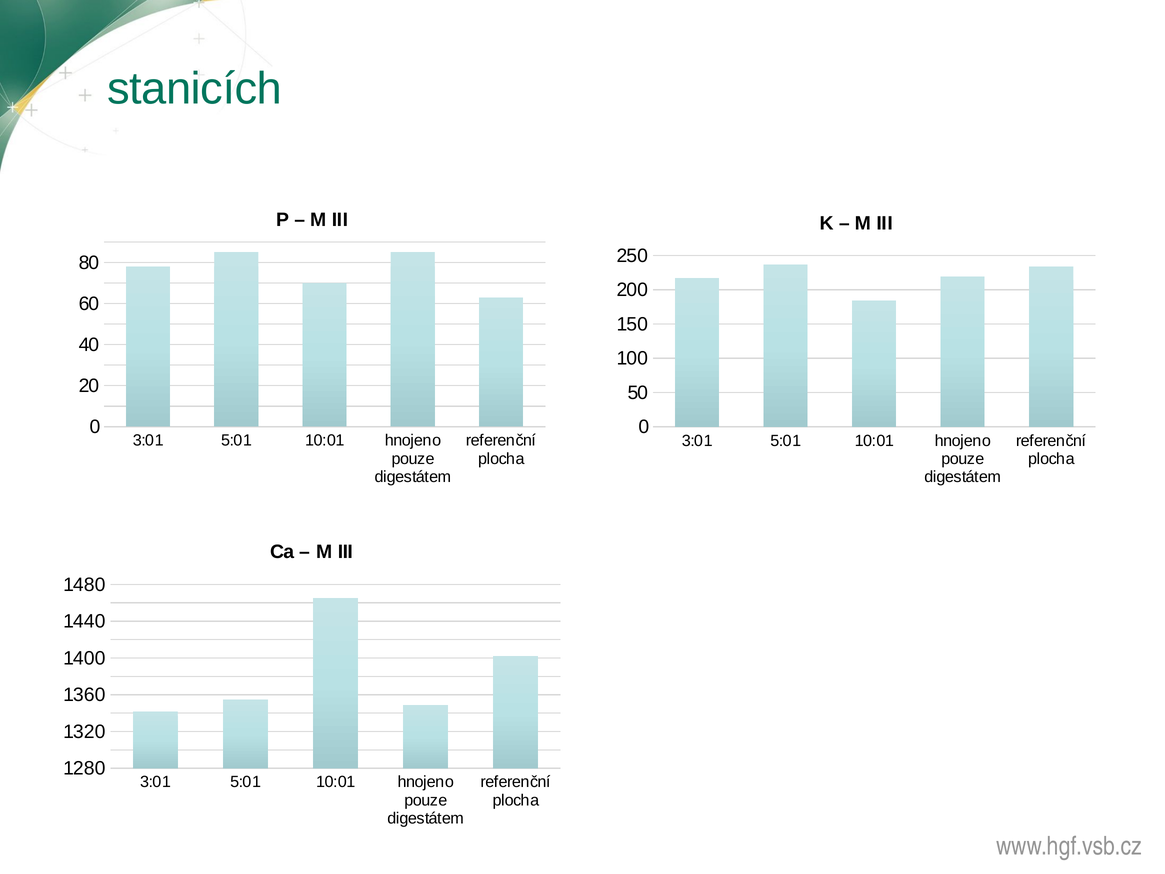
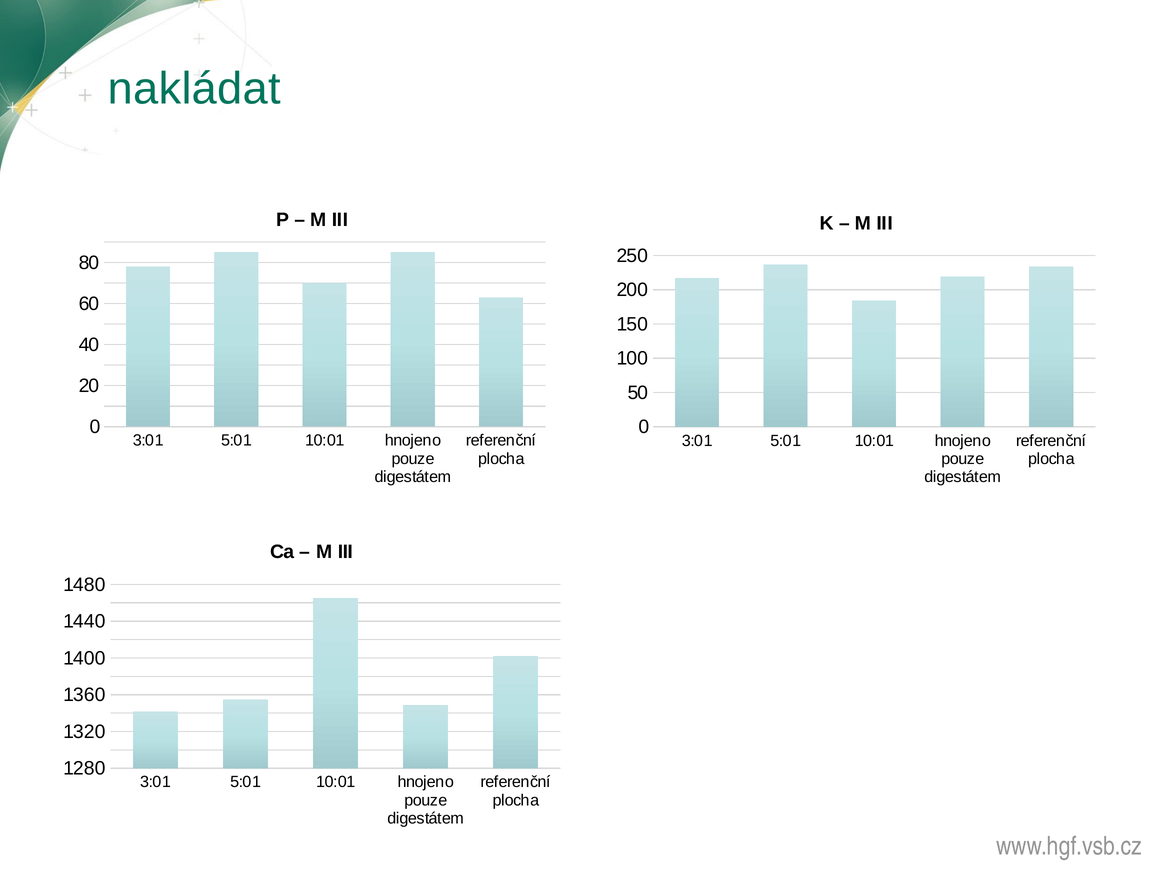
stanicích: stanicích -> nakládat (194, 89)
